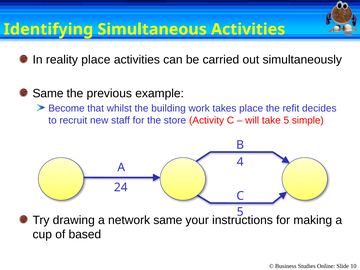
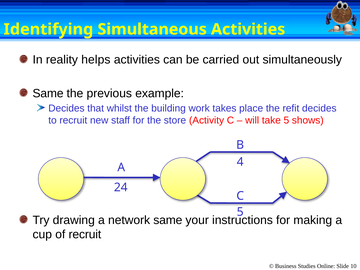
reality place: place -> helps (96, 60)
Become: Become -> Decides (66, 108)
simple: simple -> shows (308, 120)
of based: based -> recruit (85, 235)
